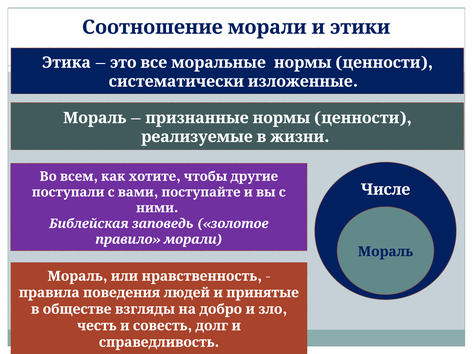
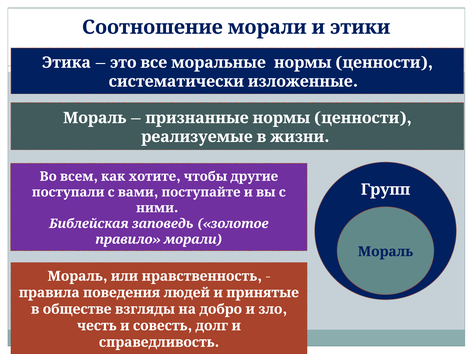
Числе: Числе -> Групп (386, 190)
